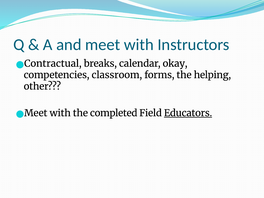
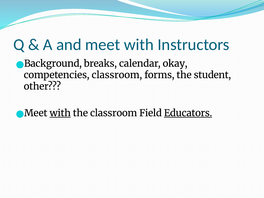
Contractual: Contractual -> Background (53, 64)
helping: helping -> student (212, 75)
with underline: none -> present (60, 113)
the completed: completed -> classroom (114, 113)
